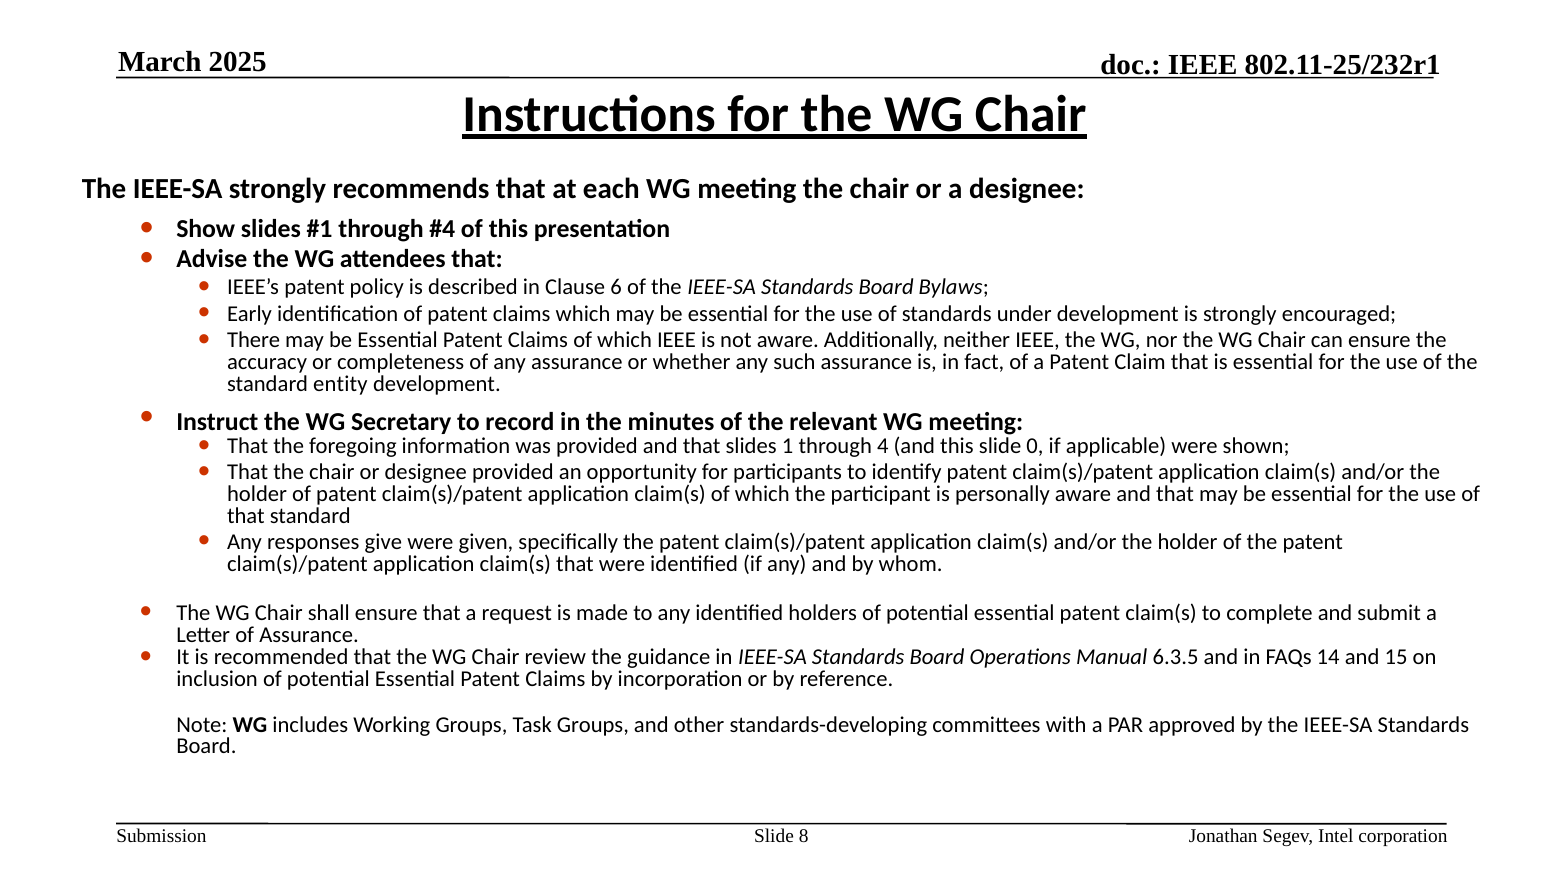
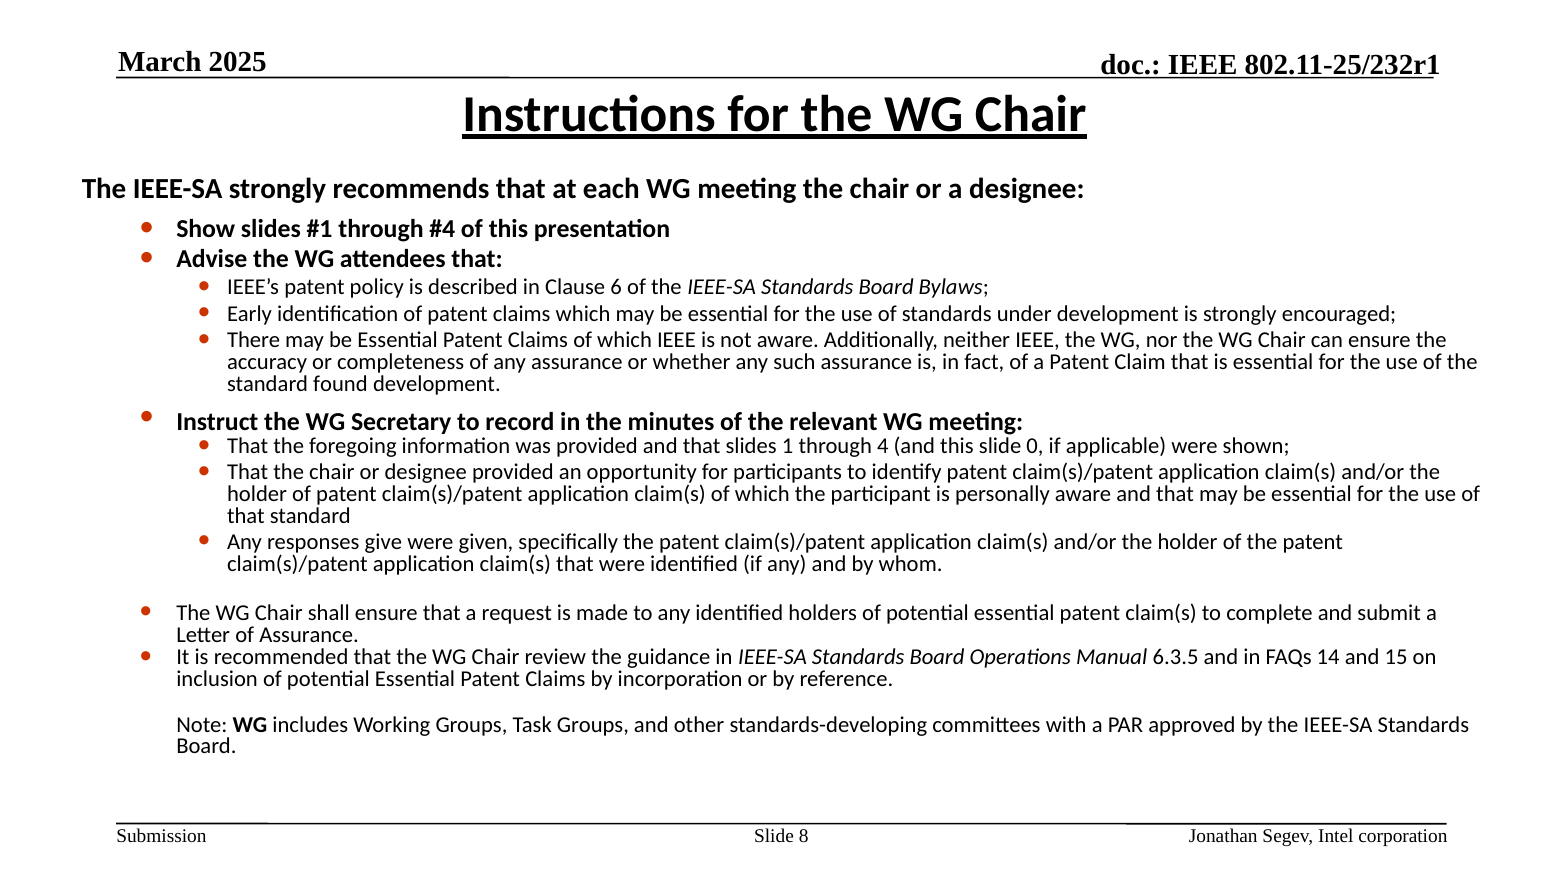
entity: entity -> found (340, 384)
